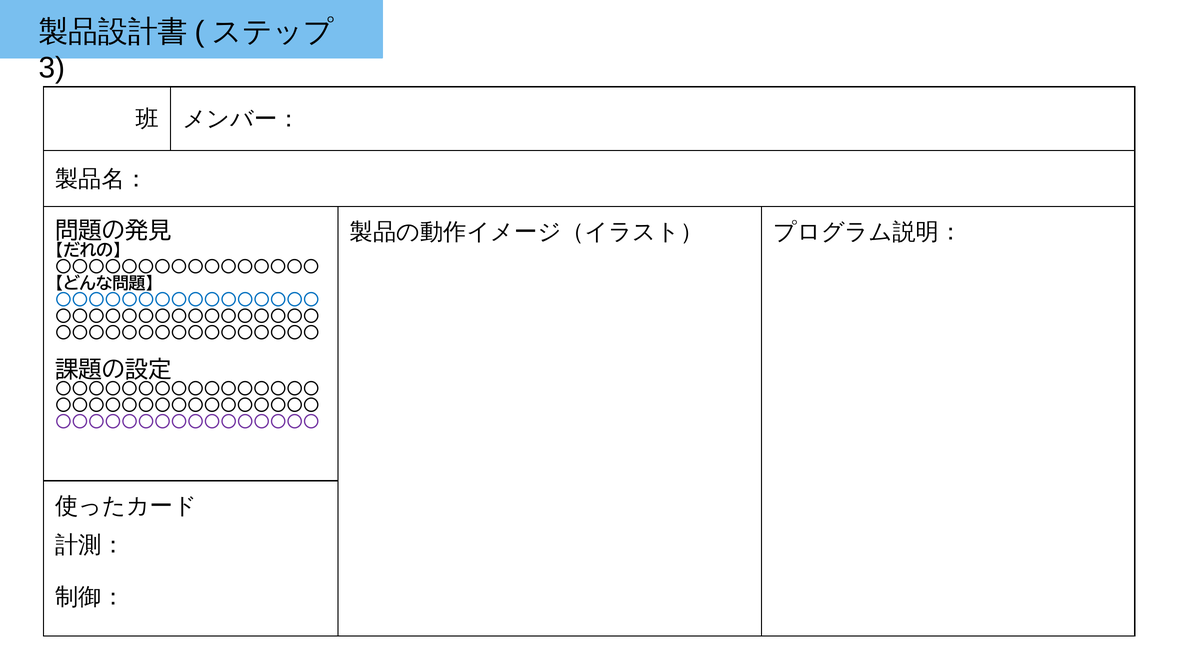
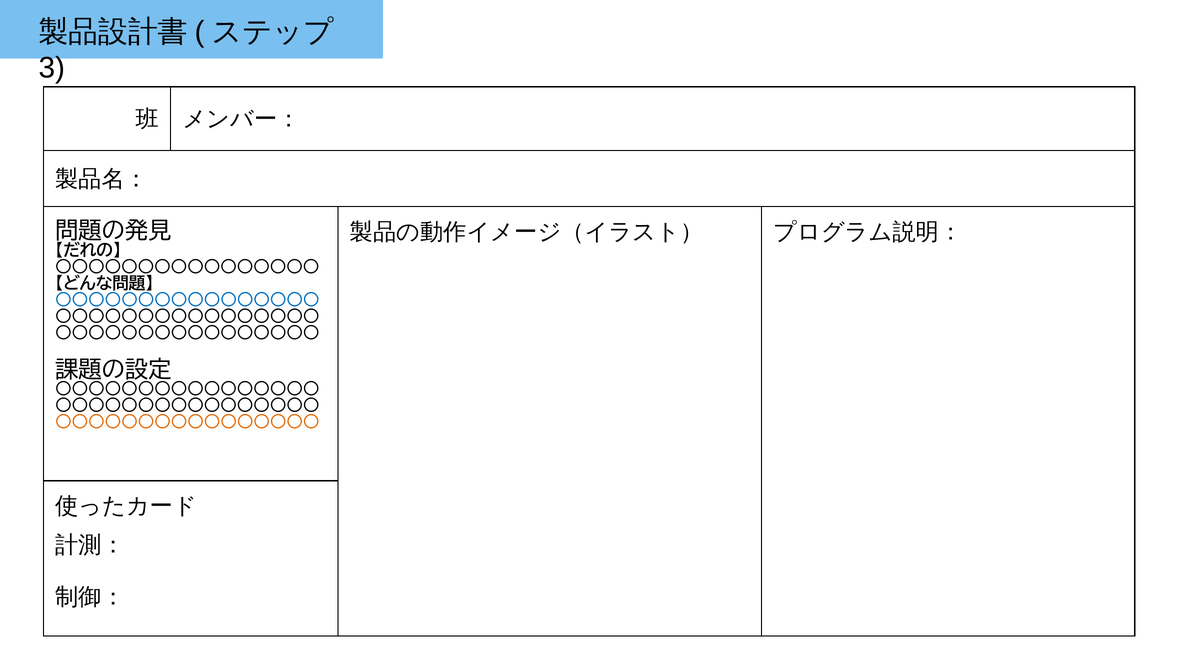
〇〇〇〇〇〇〇〇〇〇〇〇〇〇〇〇 colour: purple -> orange (187, 422)
